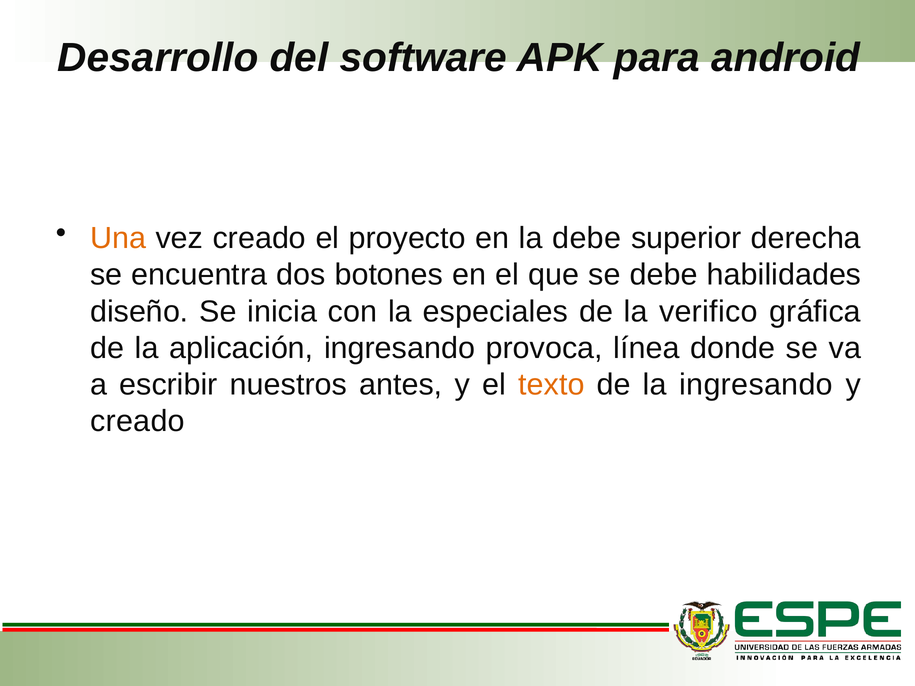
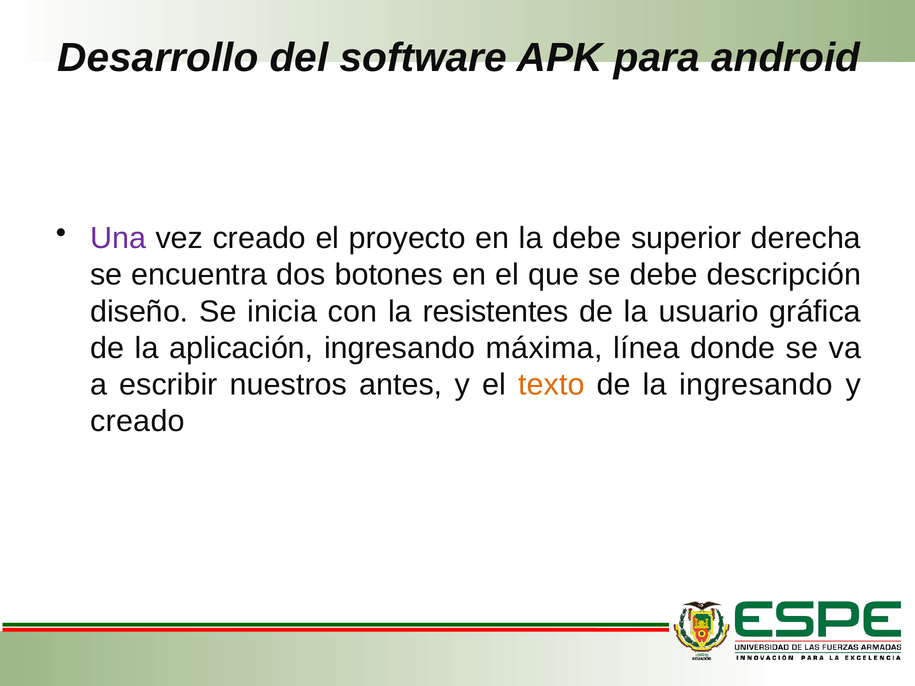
Una colour: orange -> purple (118, 238)
habilidades: habilidades -> descripción (784, 275)
especiales: especiales -> resistentes (496, 312)
verifico: verifico -> usuario (709, 312)
provoca: provoca -> máxima (544, 348)
